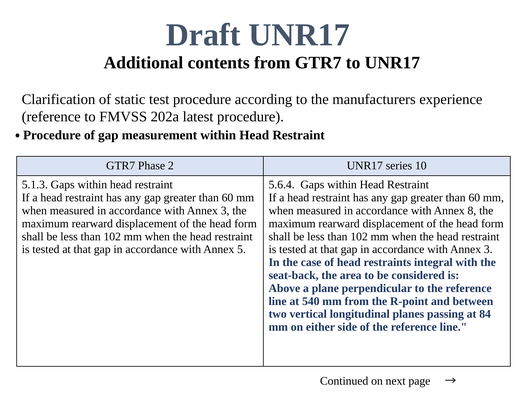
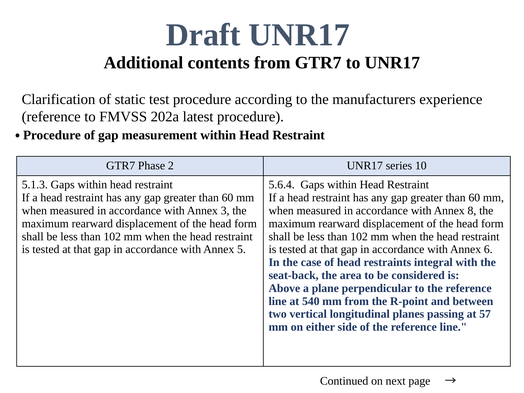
3: 3 -> 6 (488, 249)
84: 84 -> 57 (485, 314)
